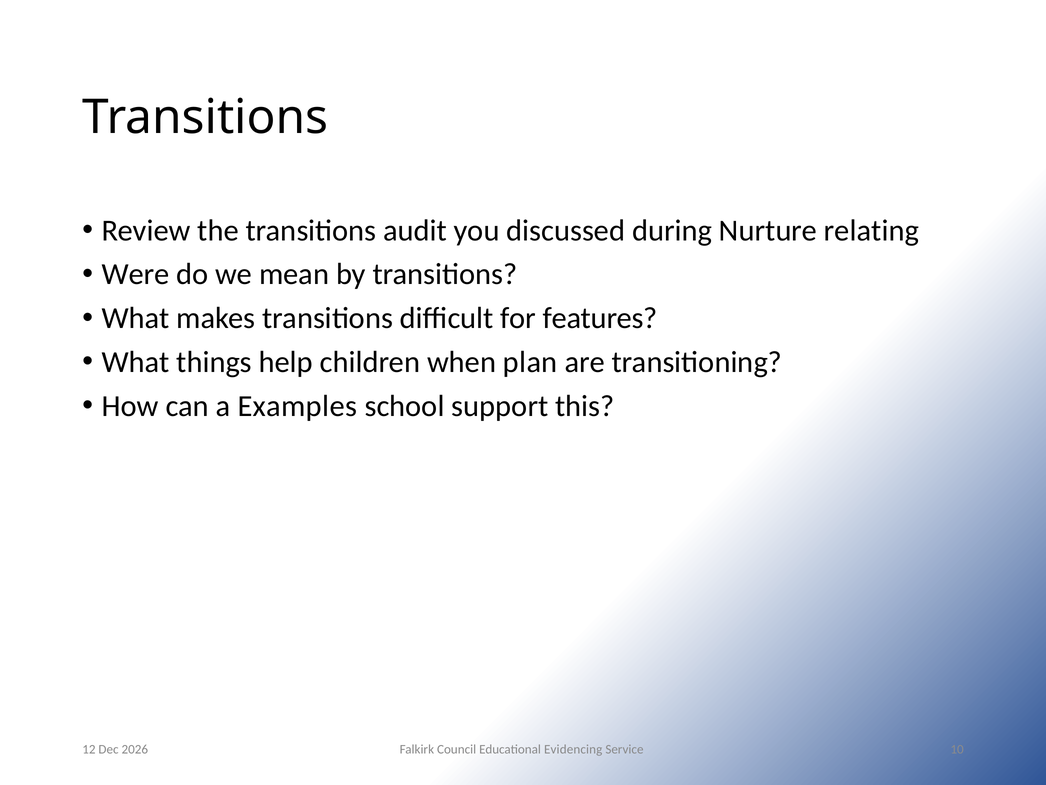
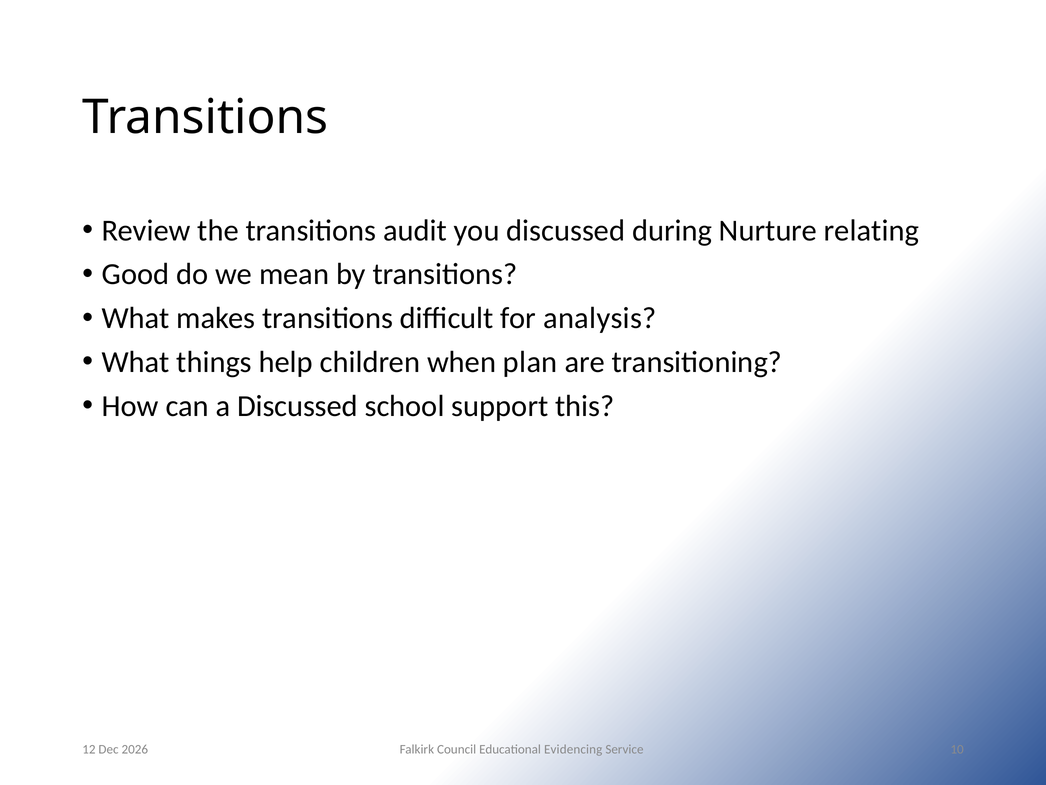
Were: Were -> Good (136, 274)
features: features -> analysis (600, 318)
a Examples: Examples -> Discussed (297, 406)
